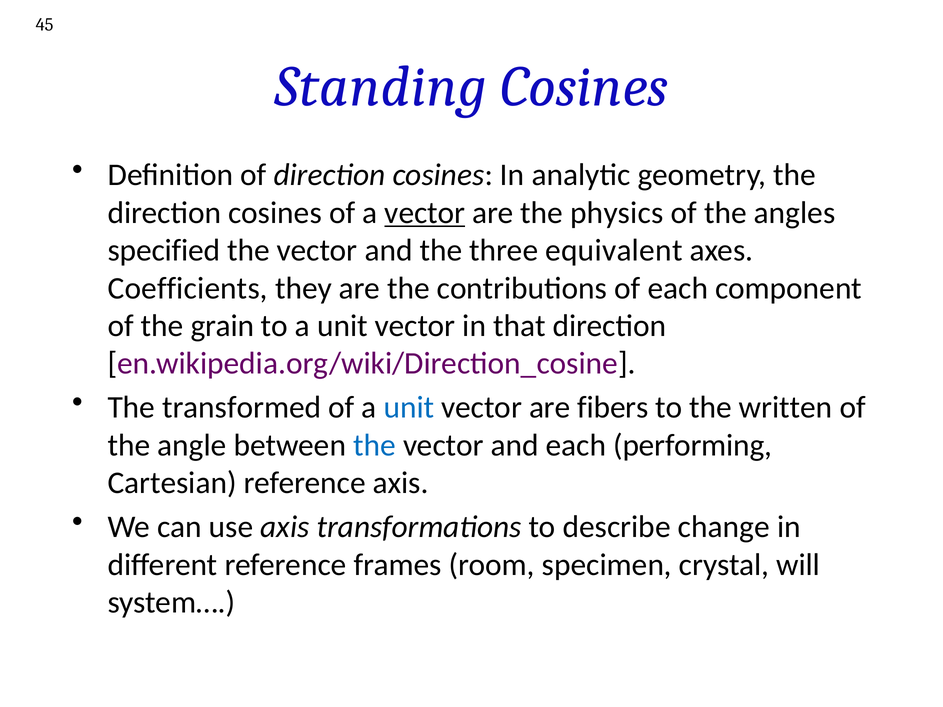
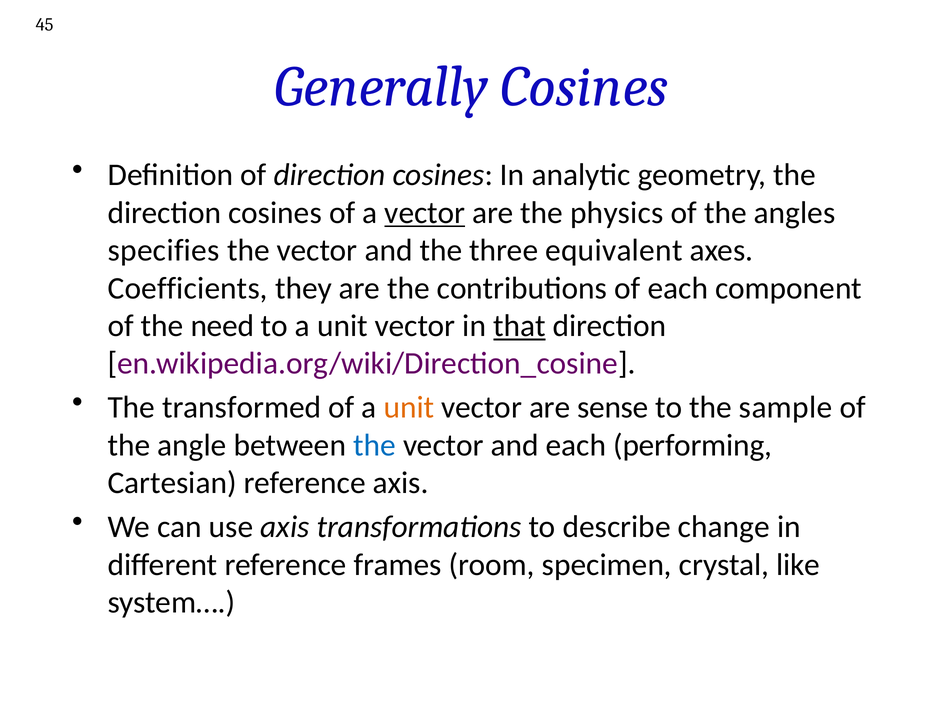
Standing: Standing -> Generally (381, 87)
specified: specified -> specifies (164, 251)
grain: grain -> need (222, 326)
that underline: none -> present (520, 326)
unit colour: blue -> orange (409, 408)
fibers: fibers -> sense (613, 408)
written: written -> sample (786, 408)
will: will -> like (798, 565)
